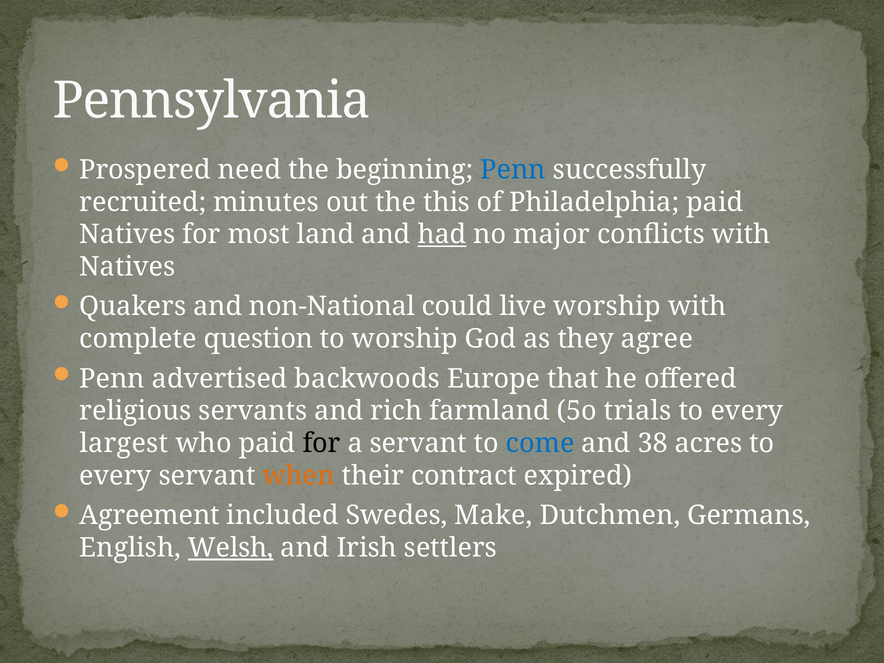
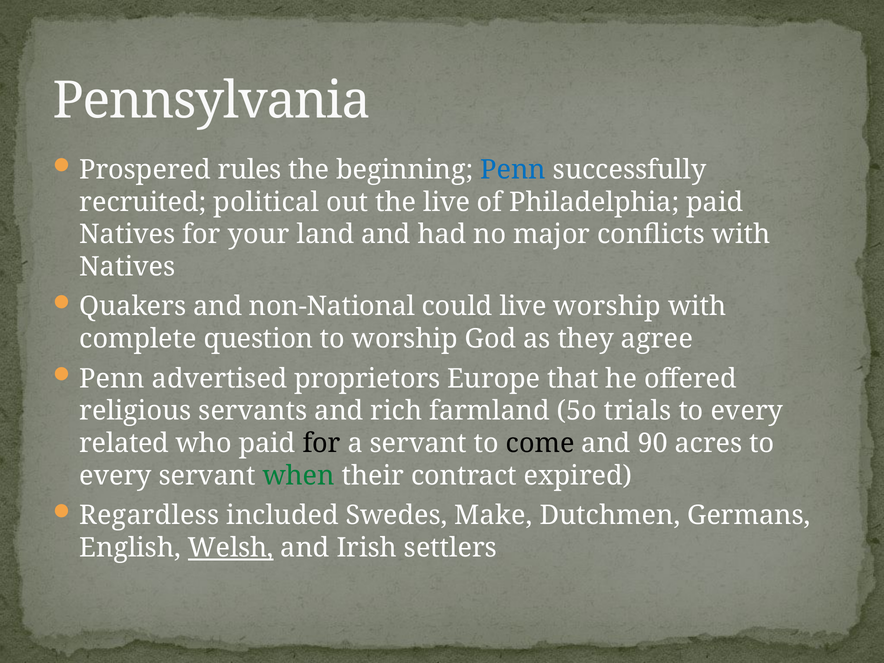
need: need -> rules (250, 170)
minutes: minutes -> political (266, 202)
the this: this -> live (447, 202)
most: most -> your (259, 234)
had underline: present -> none (442, 234)
backwoods: backwoods -> proprietors (367, 379)
largest: largest -> related (124, 443)
come colour: blue -> black (540, 443)
38: 38 -> 90 (653, 443)
when colour: orange -> green (299, 476)
Agreement: Agreement -> Regardless (149, 516)
